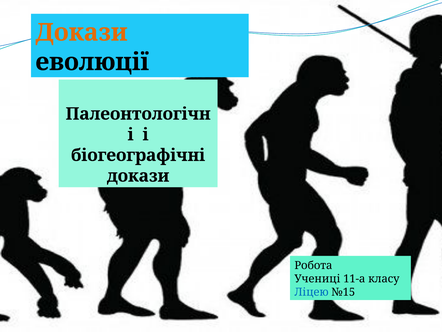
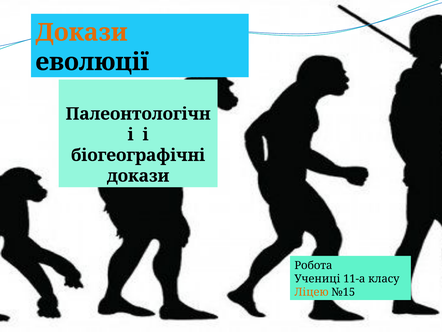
Ліцею colour: blue -> orange (312, 292)
